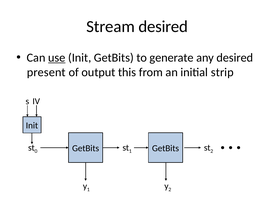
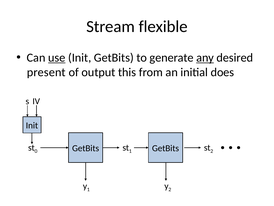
Stream desired: desired -> flexible (163, 27)
any underline: none -> present (205, 57)
strip: strip -> does (222, 72)
